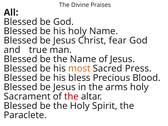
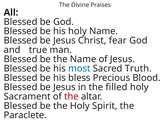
most colour: orange -> blue (79, 68)
Press: Press -> Truth (138, 68)
arms: arms -> filled (116, 87)
